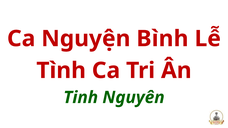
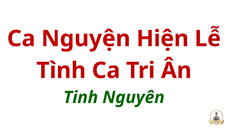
Bình: Bình -> Hiện (163, 39)
